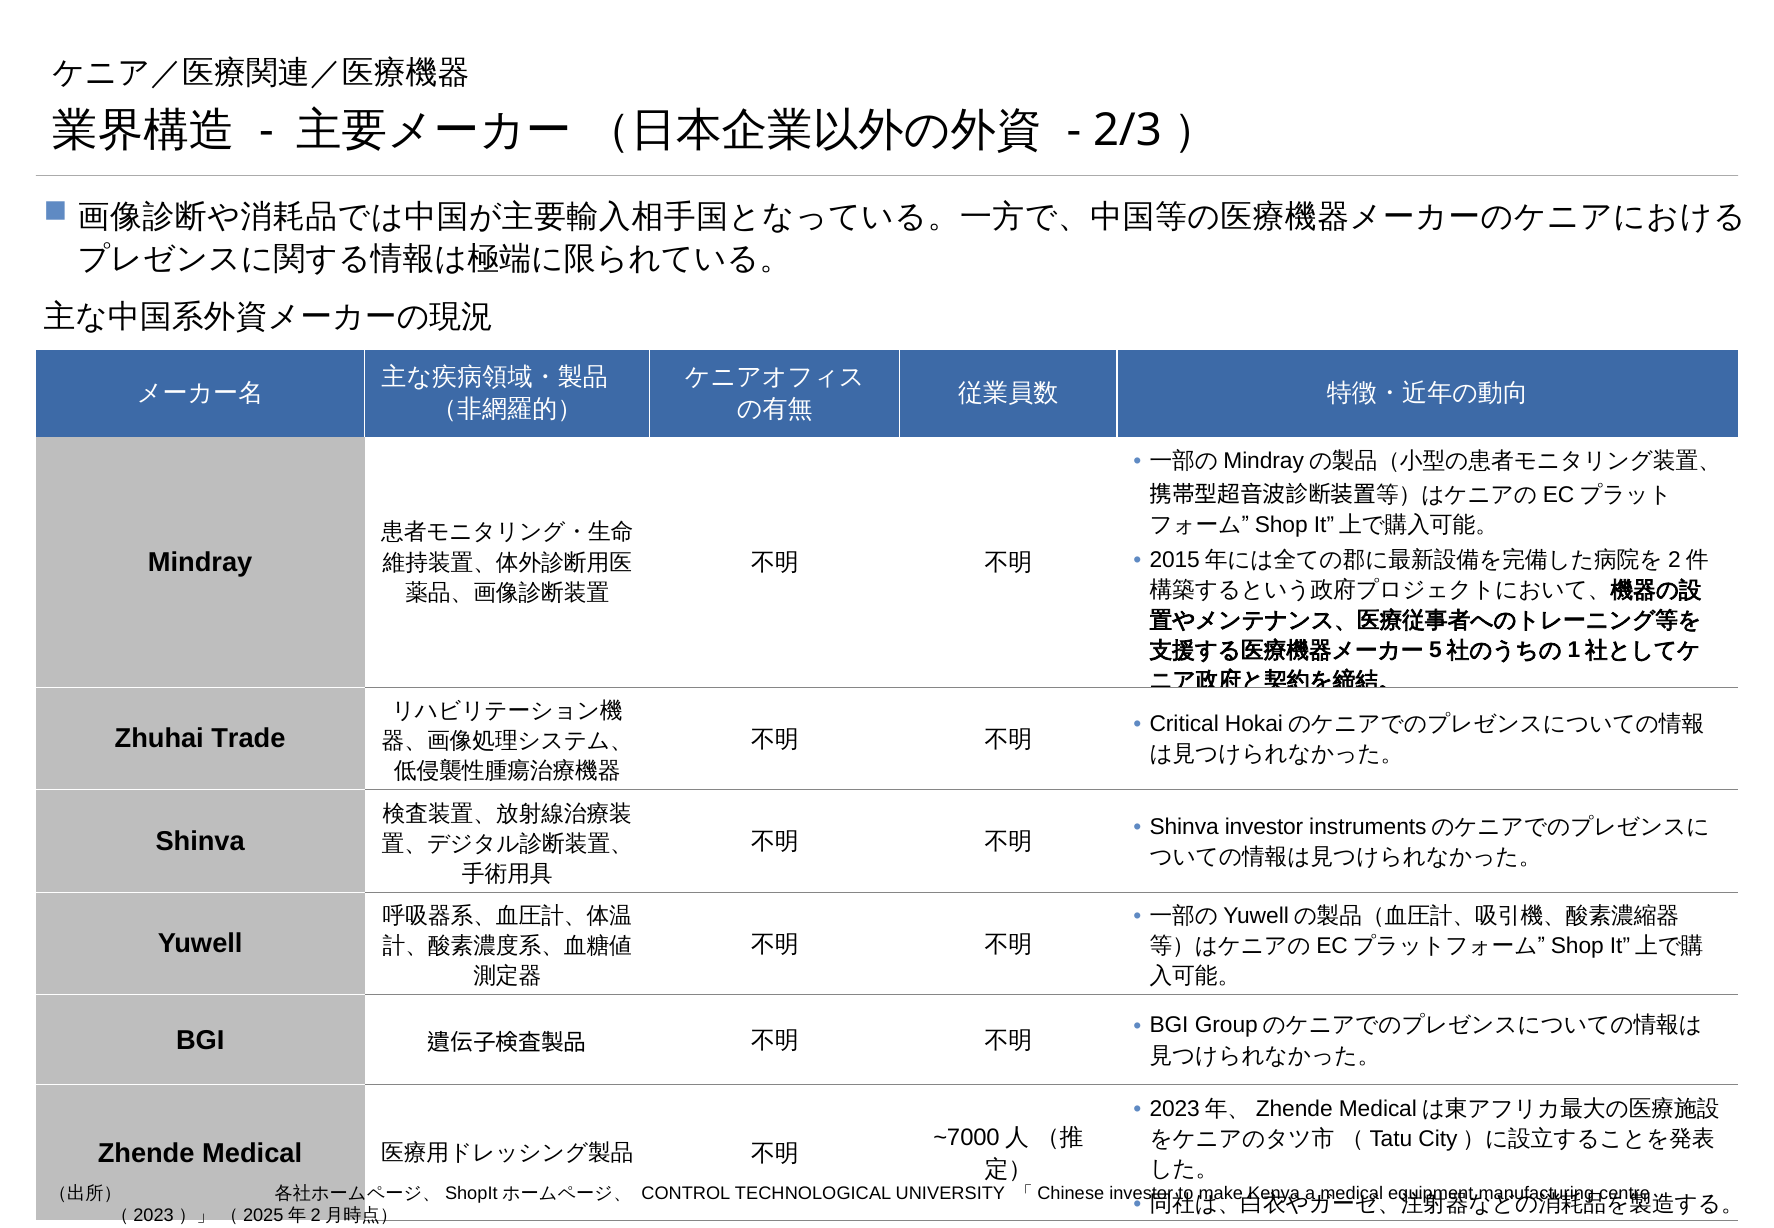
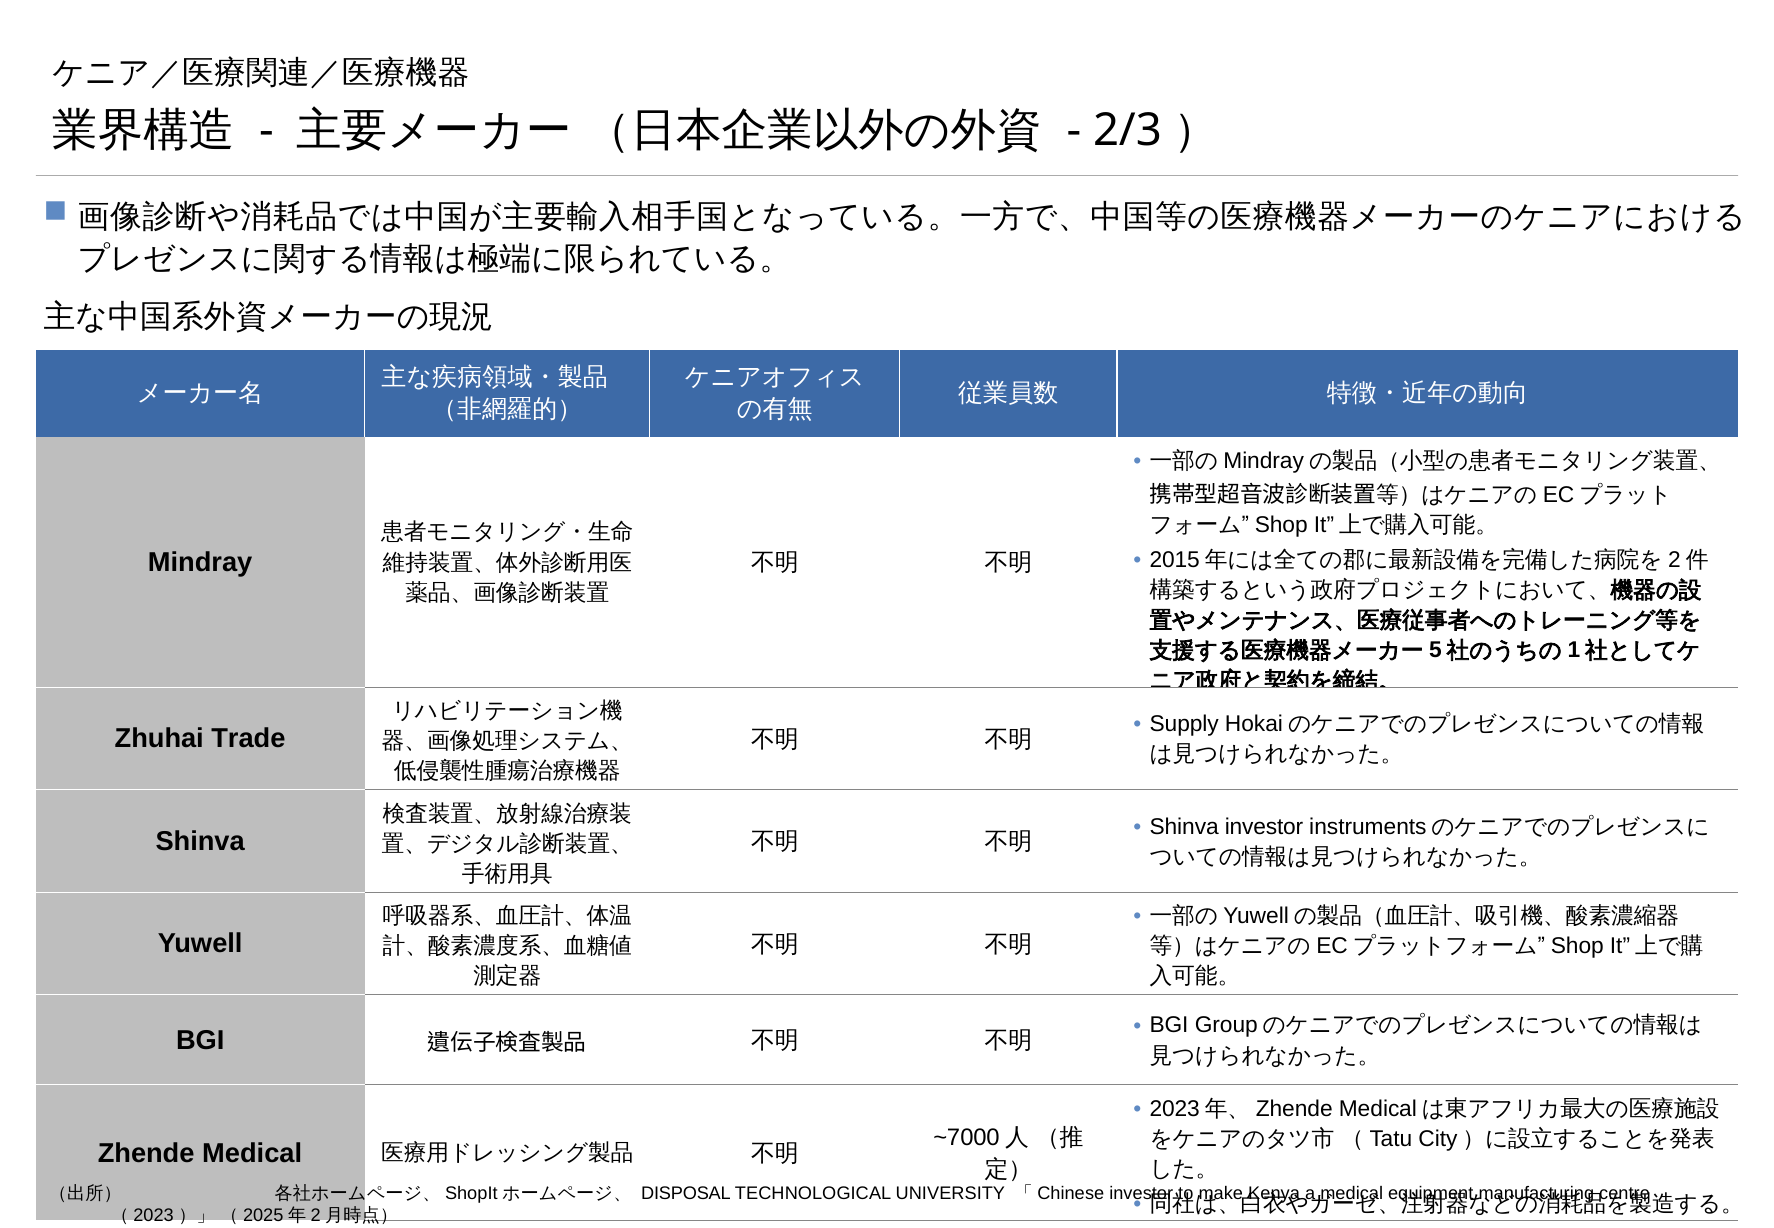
Critical: Critical -> Supply (1184, 724)
CONTROL: CONTROL -> DISPOSAL (686, 1194)
